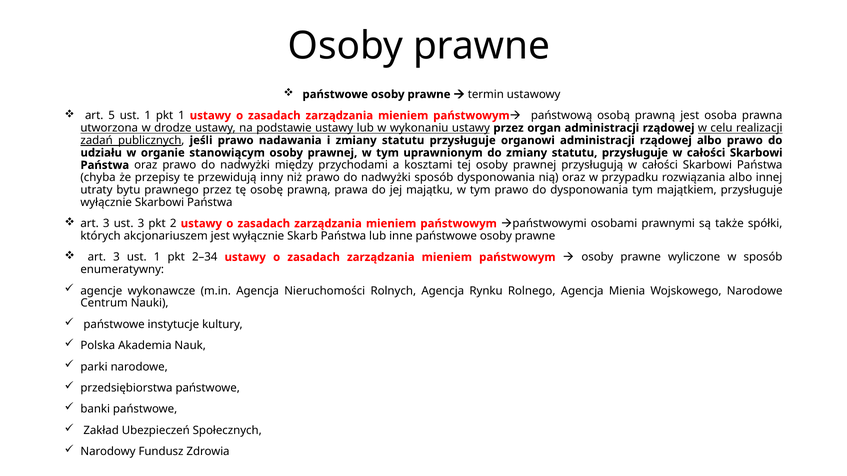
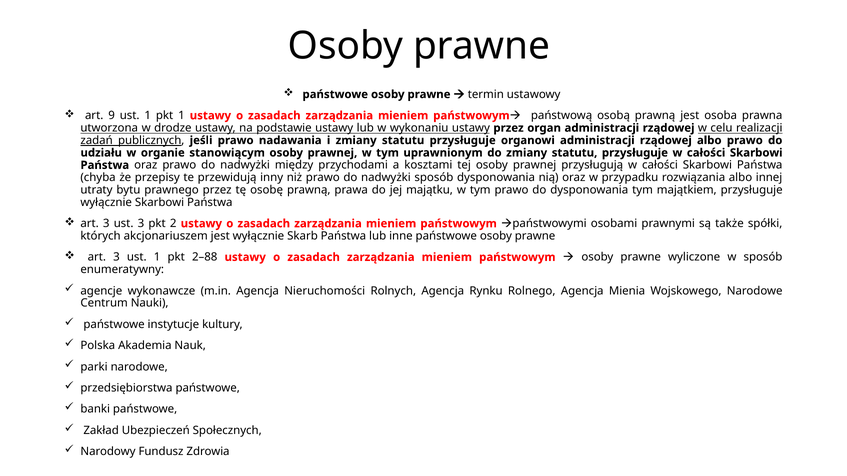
5: 5 -> 9 (112, 116)
2–34: 2–34 -> 2–88 (205, 257)
